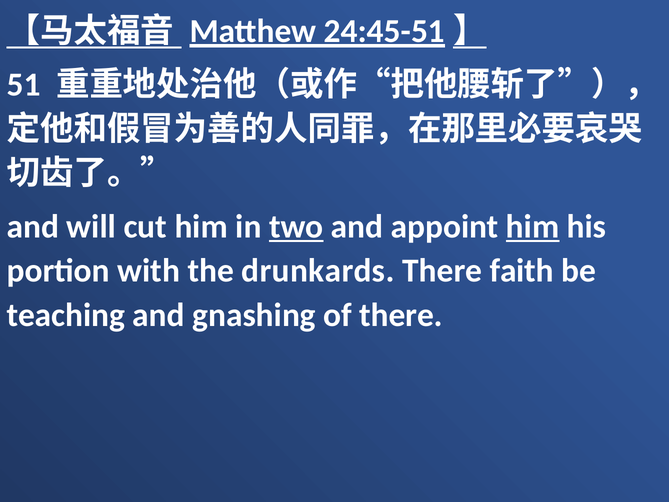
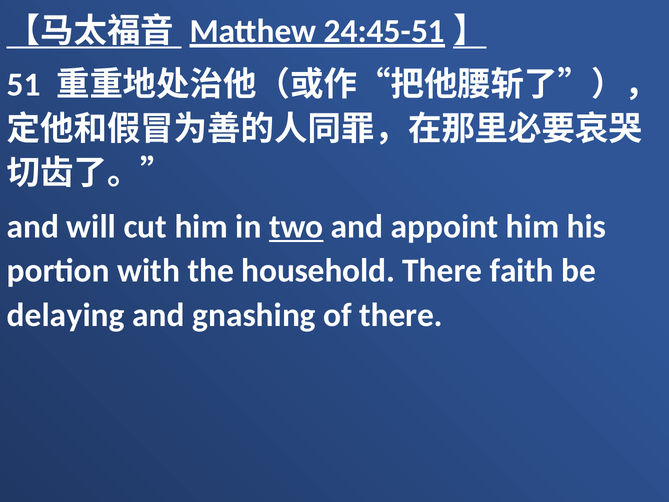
him underline: present -> none (533, 227)
drunkards: drunkards -> household (318, 271)
teaching: teaching -> delaying (66, 315)
